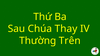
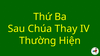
Trên: Trên -> Hiện (70, 41)
